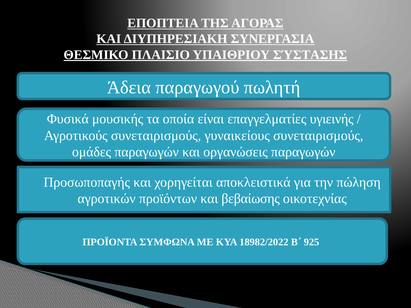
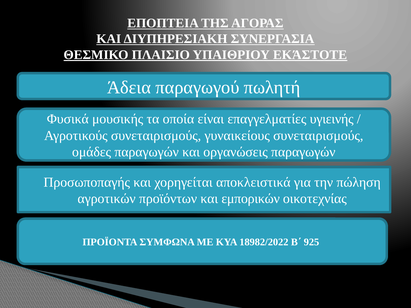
ΣΎΣΤΑΣΗΣ: ΣΎΣΤΑΣΗΣ -> ΕΚΆΣΤΟΤΕ (310, 55)
βεβαίωσης: βεβαίωσης -> εμπορικών (251, 199)
